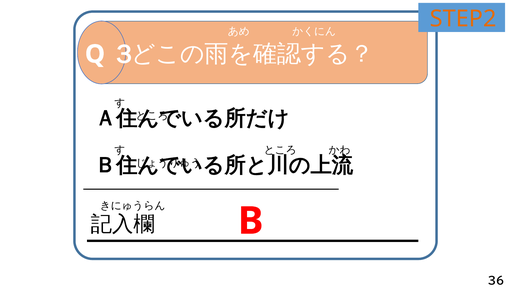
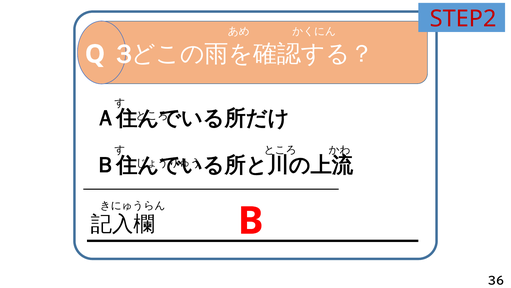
STEP2 colour: orange -> red (463, 19)
